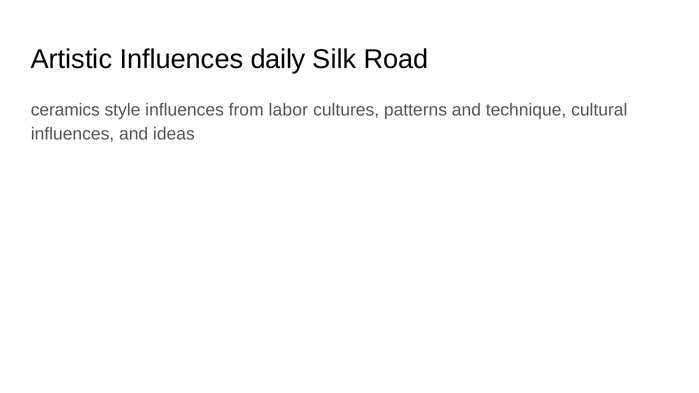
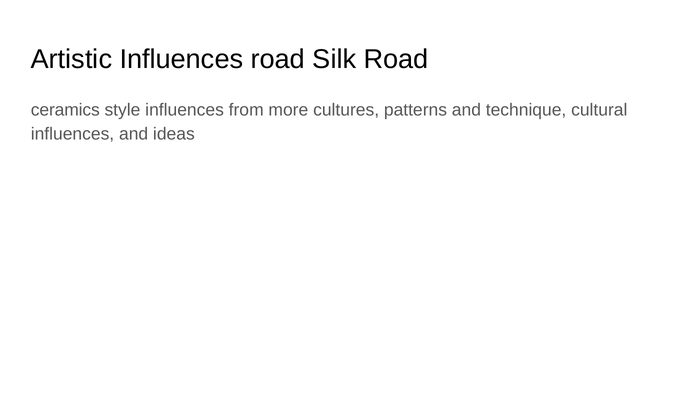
Influences daily: daily -> road (278, 59)
labor: labor -> more (288, 110)
